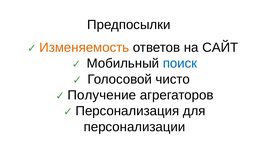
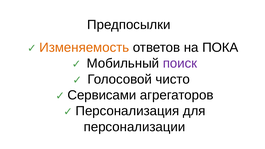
САЙТ: САЙТ -> ПОКА (220, 47)
поиск colour: blue -> purple (180, 63)
Получение: Получение -> Сервисами (102, 95)
